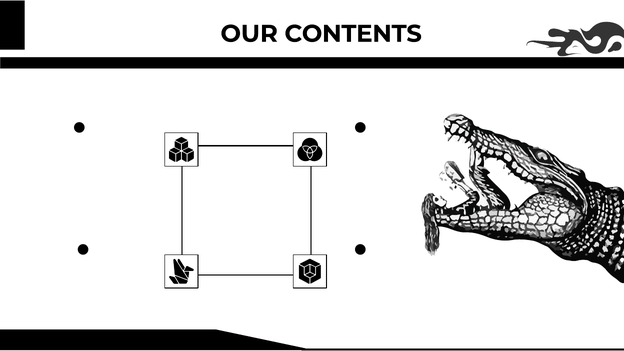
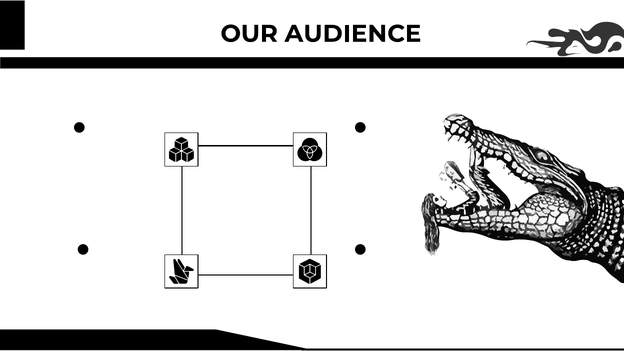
CONTENTS: CONTENTS -> AUDIENCE (353, 34)
